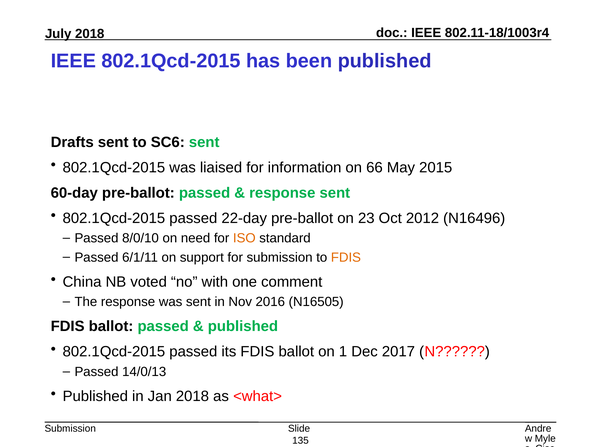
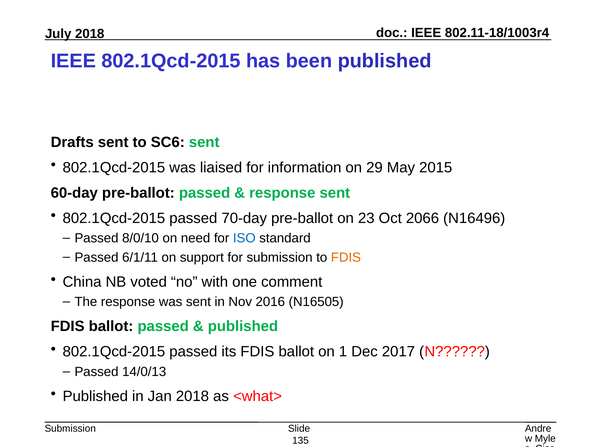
66: 66 -> 29 (374, 167)
22-day: 22-day -> 70-day (244, 218)
2012: 2012 -> 2066 (423, 218)
ISO colour: orange -> blue (244, 238)
